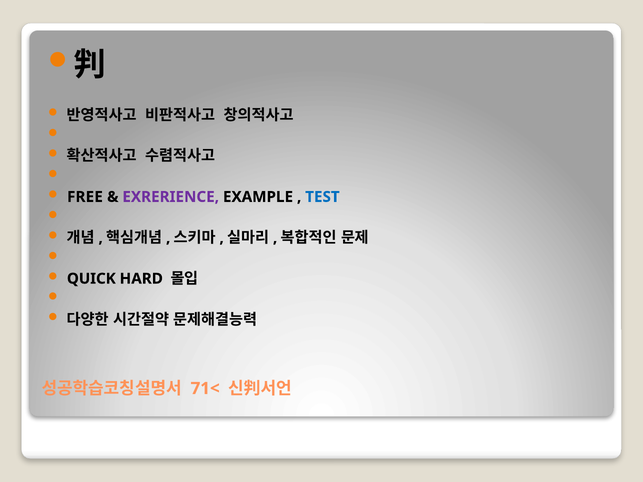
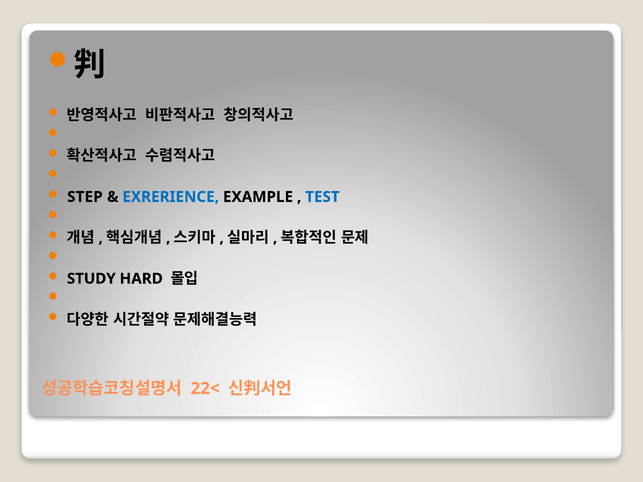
FREE: FREE -> STEP (85, 197)
EXRERIENCE colour: purple -> blue (171, 197)
QUICK: QUICK -> STUDY (91, 279)
71<: 71< -> 22< (205, 389)
